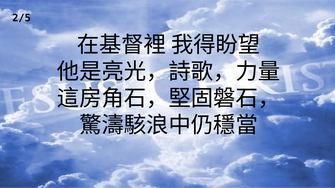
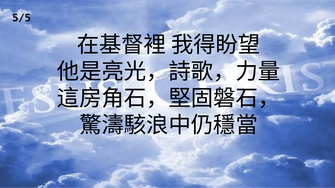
2/5: 2/5 -> 5/5 (22, 18)
